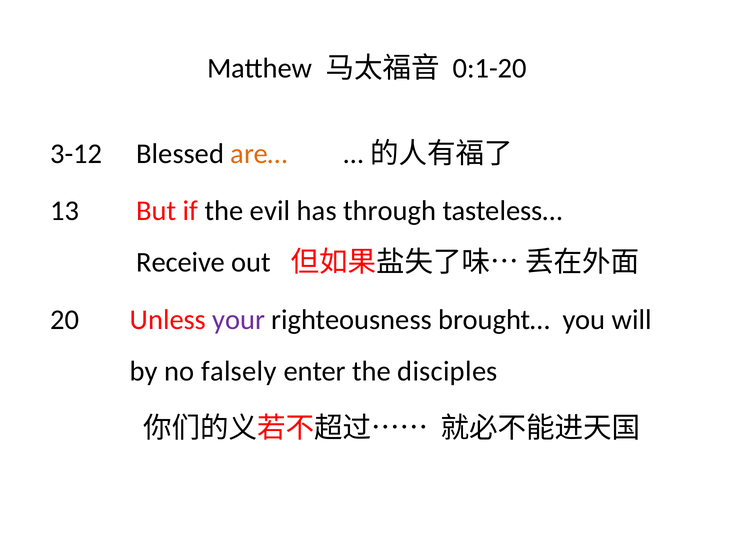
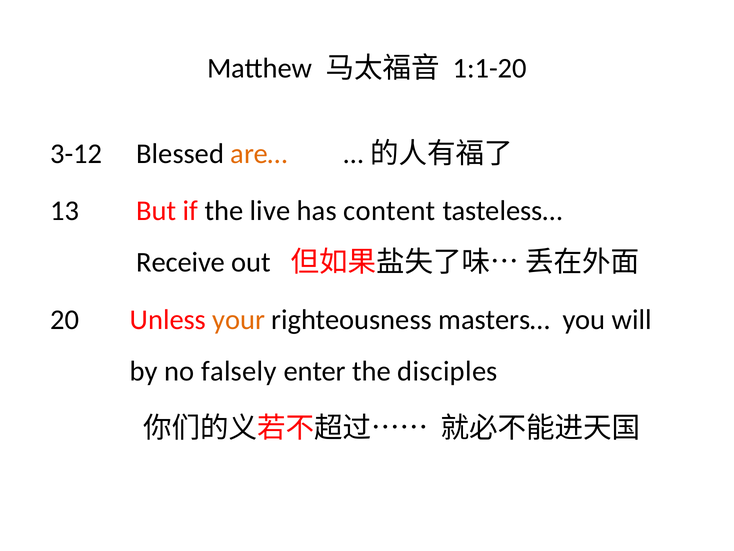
0:1-20: 0:1-20 -> 1:1-20 (490, 68)
evil: evil -> live (270, 211)
through: through -> content (389, 211)
your colour: purple -> orange (239, 319)
brought…: brought… -> masters… (494, 319)
